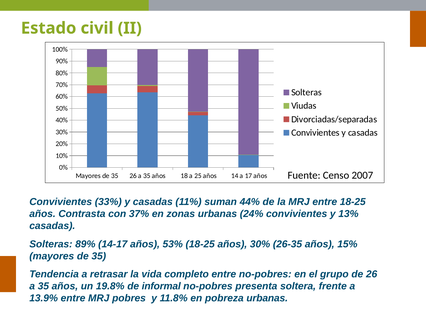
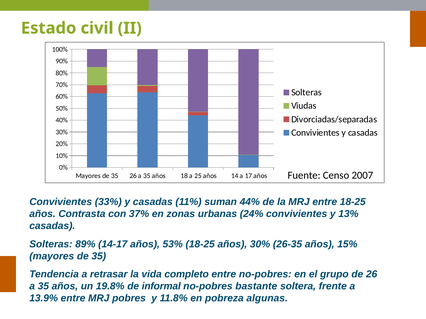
presenta: presenta -> bastante (256, 287)
pobreza urbanas: urbanas -> algunas (267, 299)
